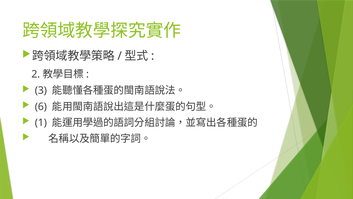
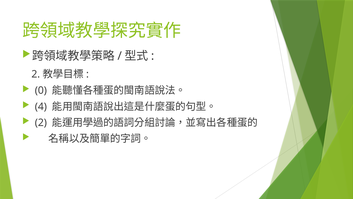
3: 3 -> 0 (41, 90)
6: 6 -> 4 (41, 106)
1: 1 -> 2 (41, 122)
